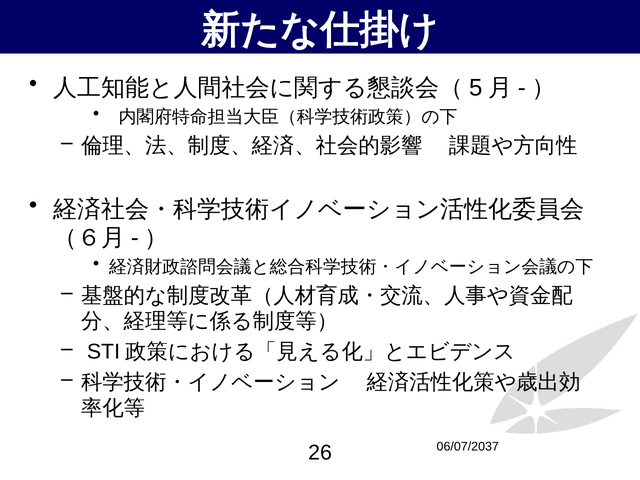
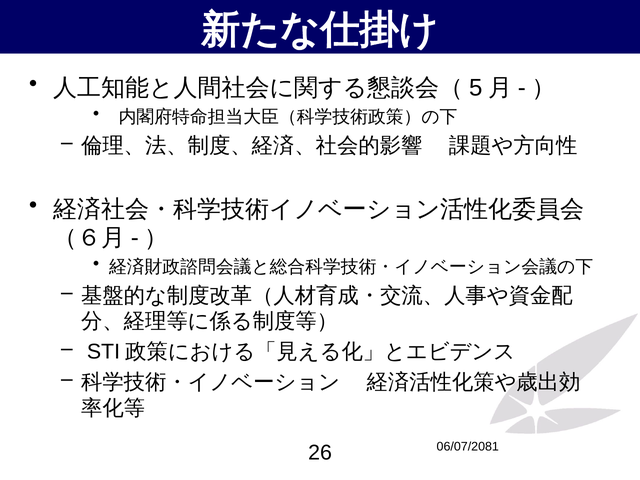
06/07/2037: 06/07/2037 -> 06/07/2081 (468, 447)
